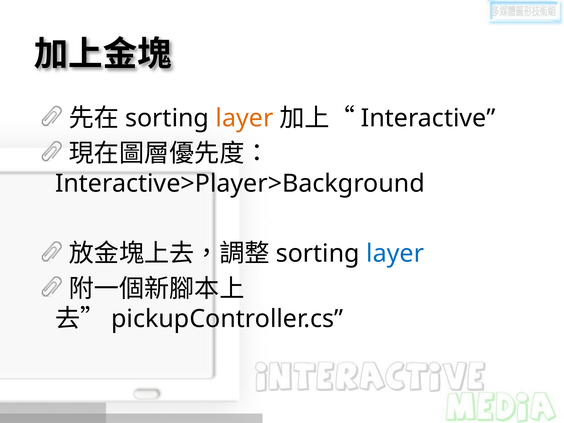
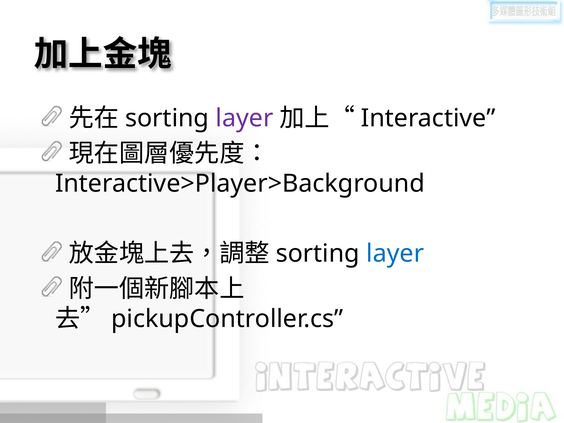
layer colour: orange -> purple (245, 118)
